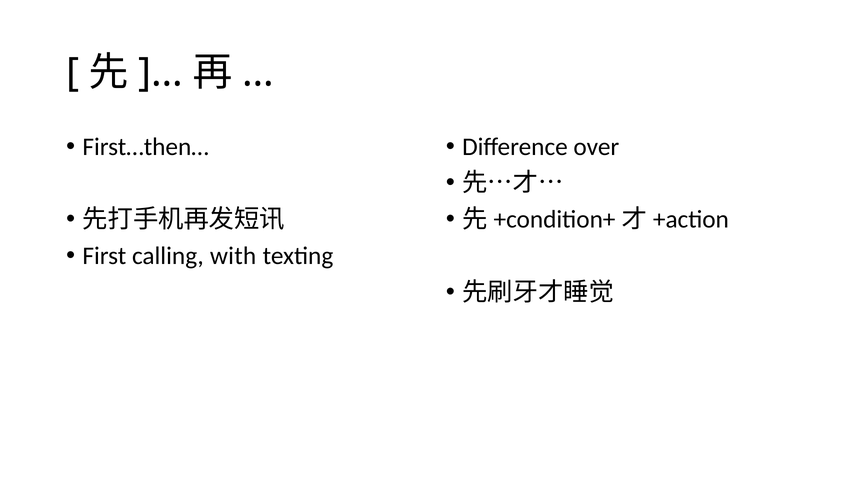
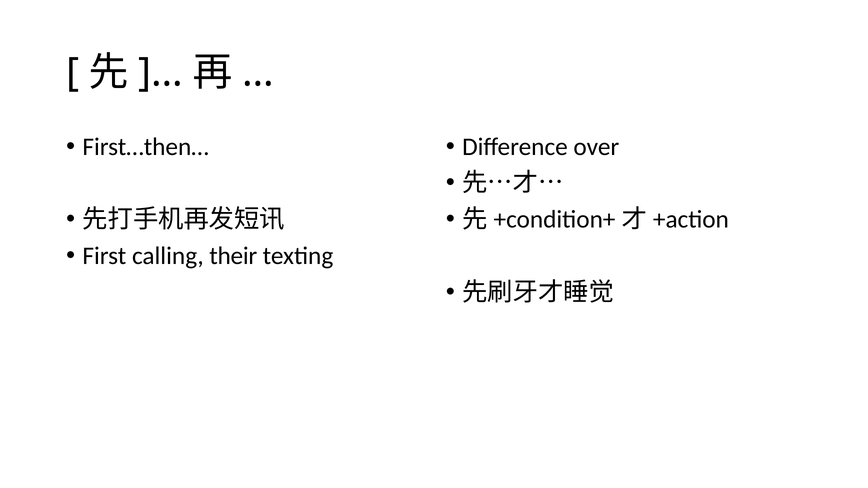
with: with -> their (233, 256)
